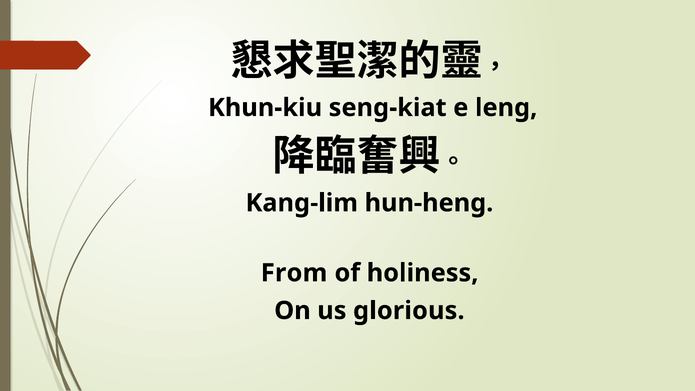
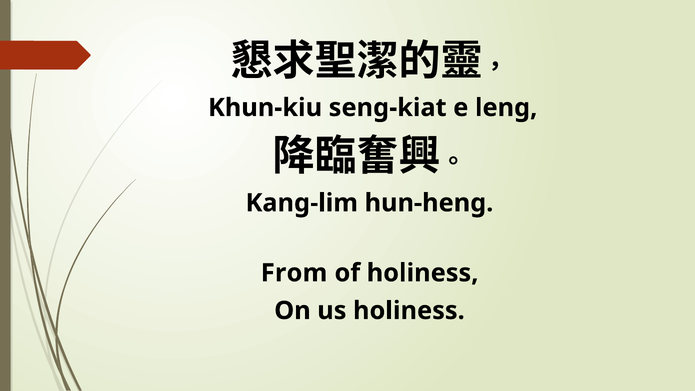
us glorious: glorious -> holiness (409, 311)
